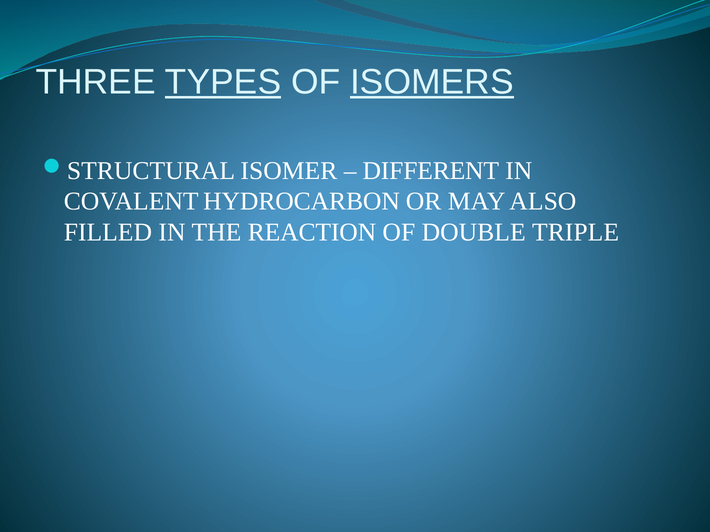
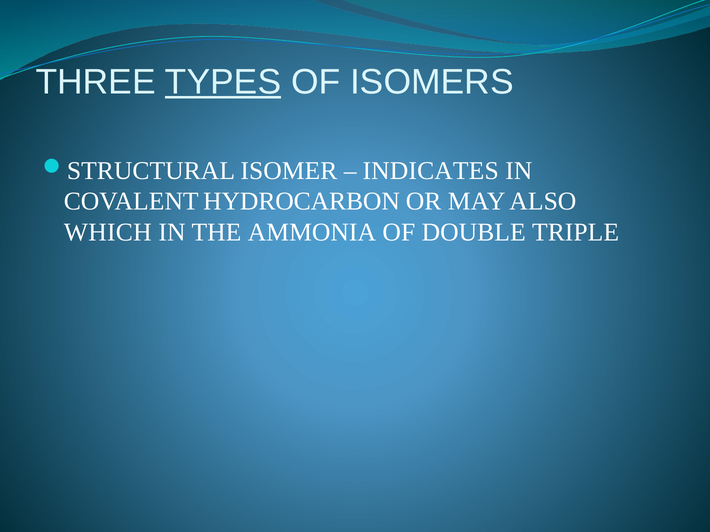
ISOMERS underline: present -> none (432, 82)
DIFFERENT: DIFFERENT -> INDICATES (431, 171)
FILLED: FILLED -> WHICH (108, 232)
REACTION: REACTION -> AMMONIA (312, 232)
